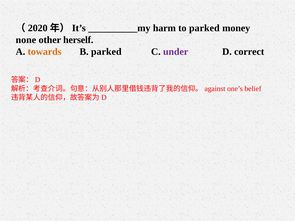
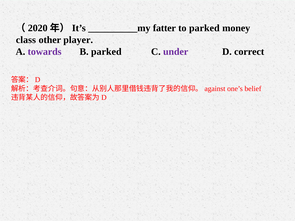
harm: harm -> fatter (164, 28)
none: none -> class (26, 40)
herself: herself -> player (78, 40)
towards colour: orange -> purple (45, 52)
